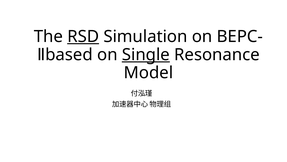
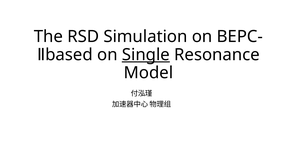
RSD underline: present -> none (83, 36)
